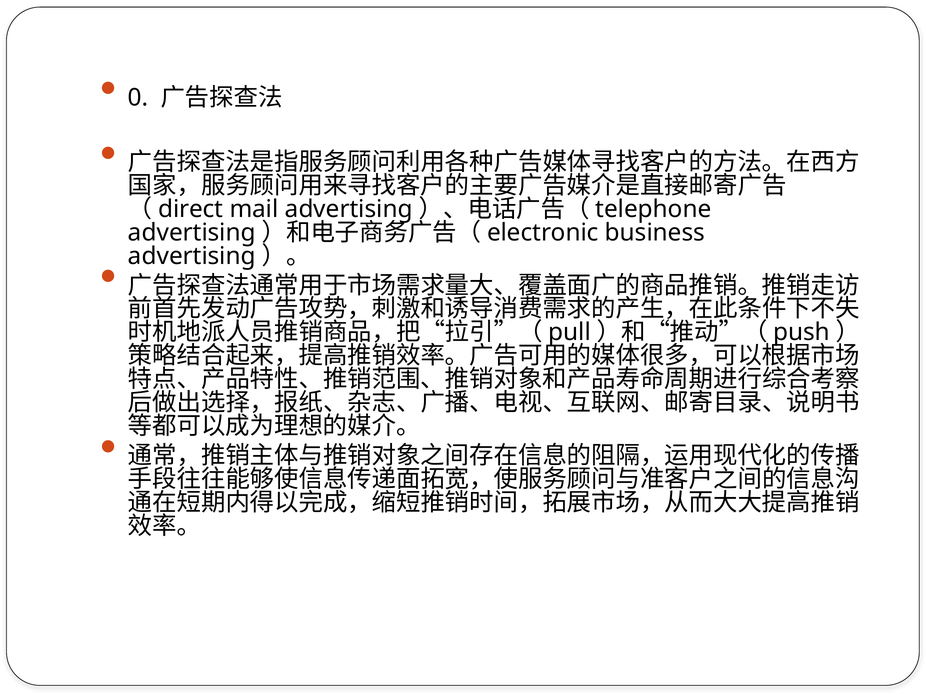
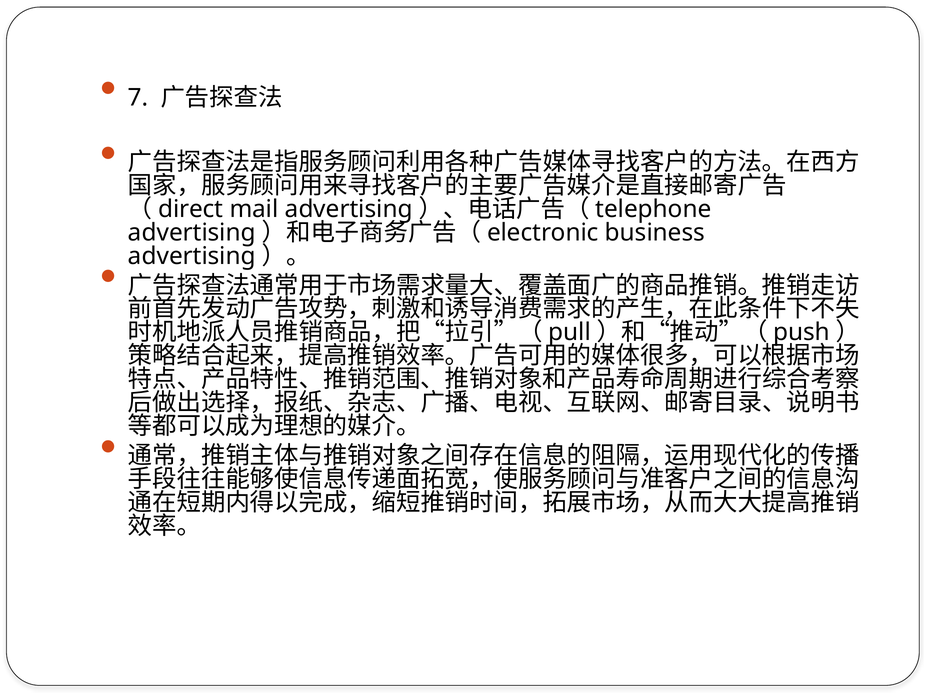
0: 0 -> 7 (138, 97)
